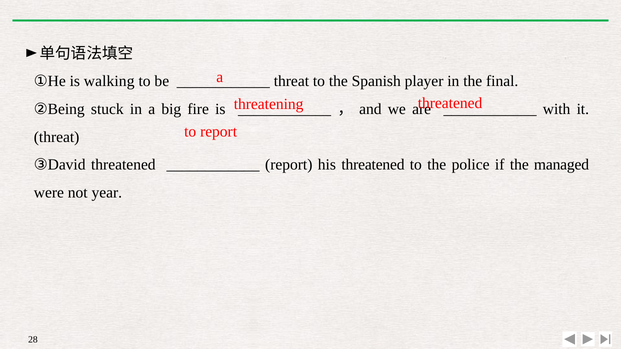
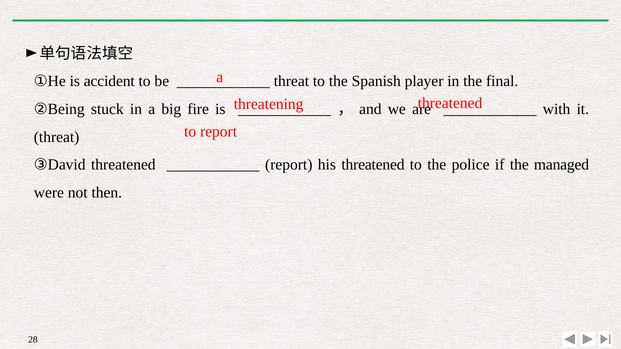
walking: walking -> accident (109, 81)
year: year -> then (107, 193)
